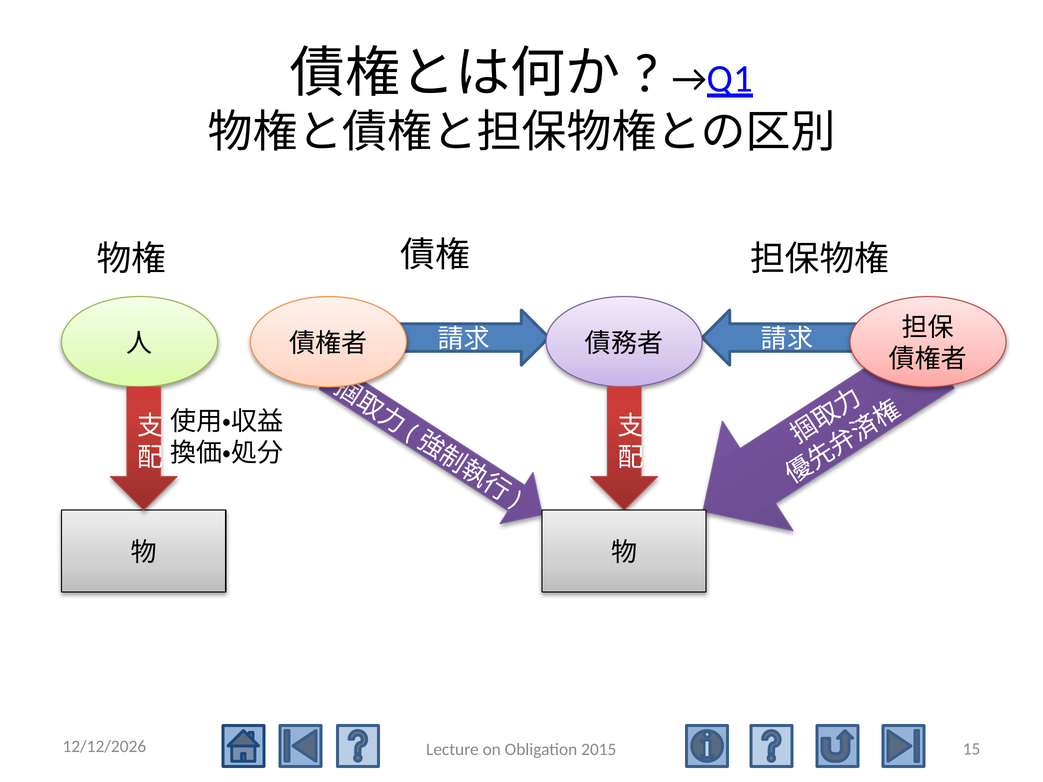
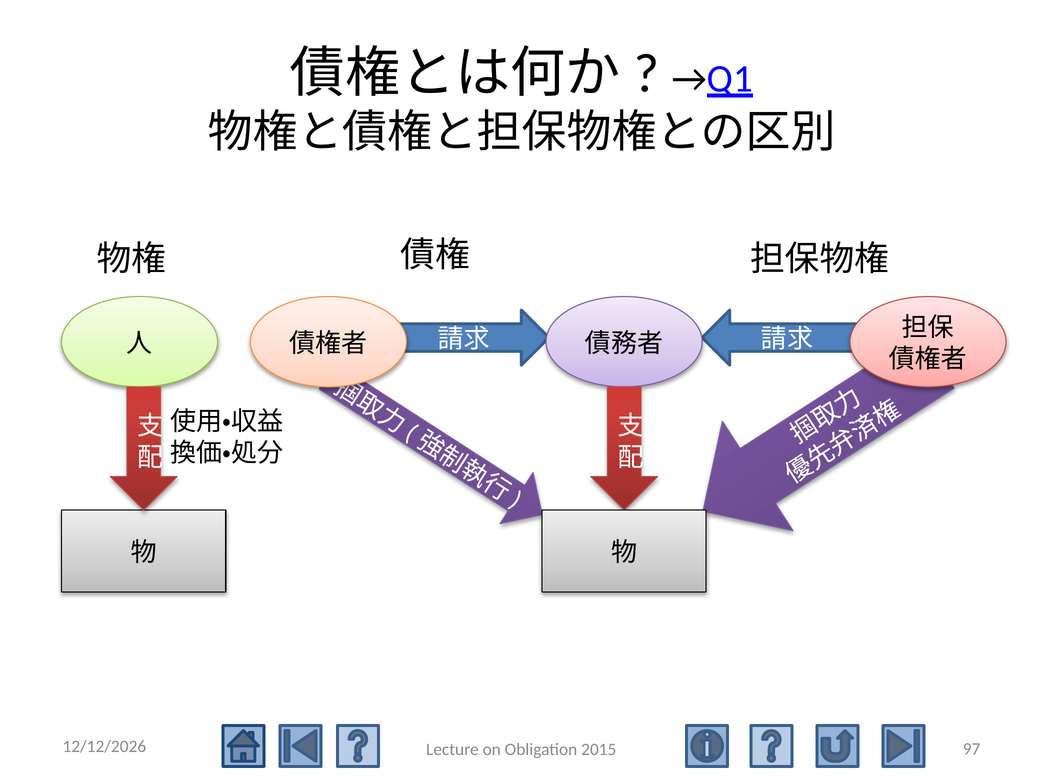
15: 15 -> 97 (972, 749)
